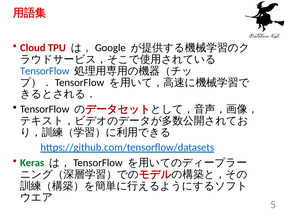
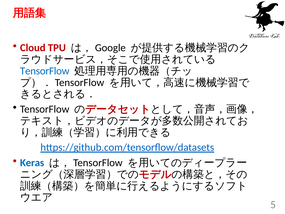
Keras colour: green -> blue (32, 163)
